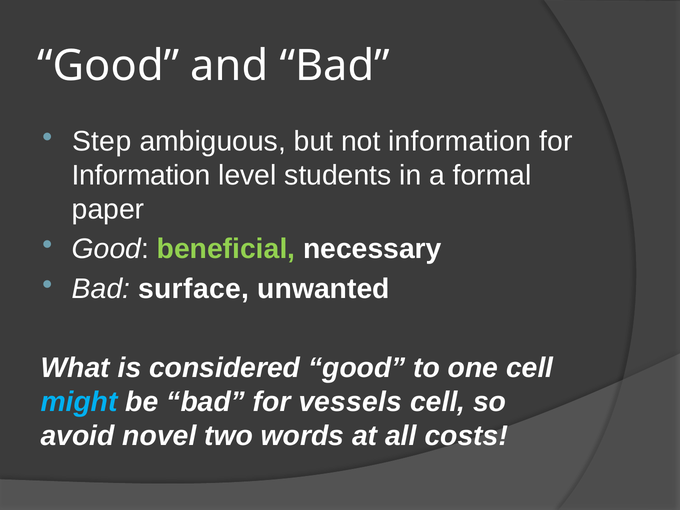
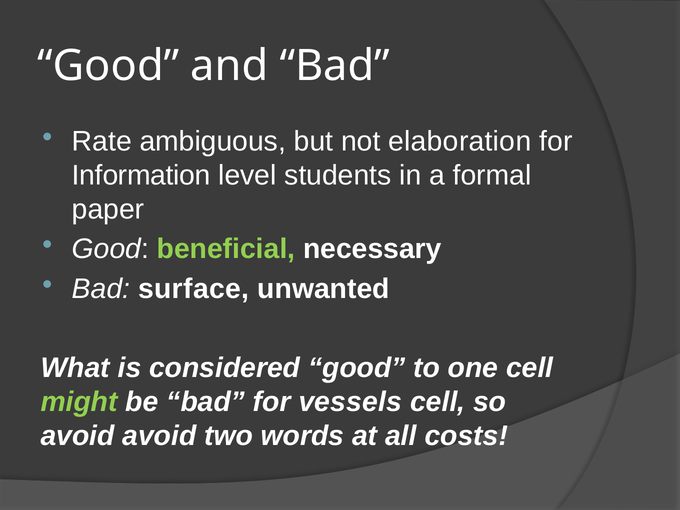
Step: Step -> Rate (102, 141)
not information: information -> elaboration (460, 141)
might colour: light blue -> light green (79, 402)
avoid novel: novel -> avoid (159, 436)
